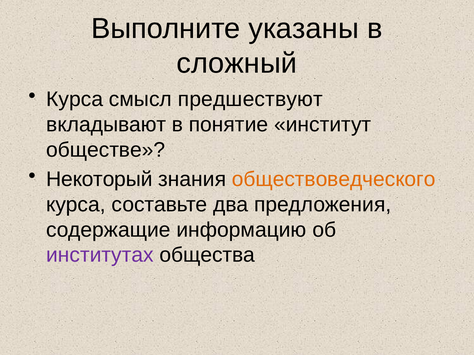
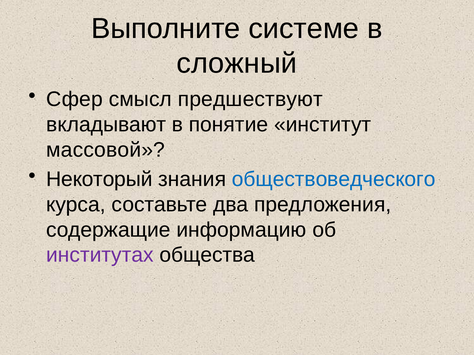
указаны: указаны -> системе (304, 29)
Курса: Курса -> Сфер (75, 99)
обществе: обществе -> массовой (106, 150)
обществоведческого colour: orange -> blue (334, 180)
